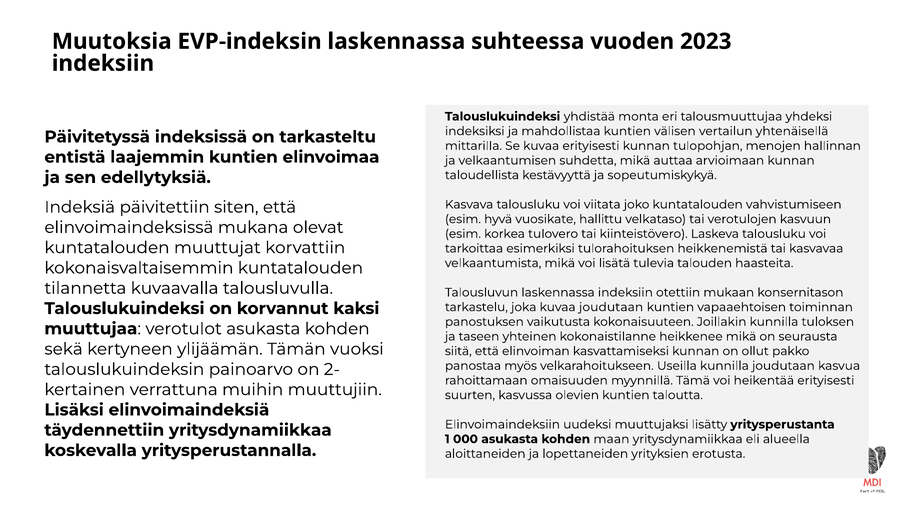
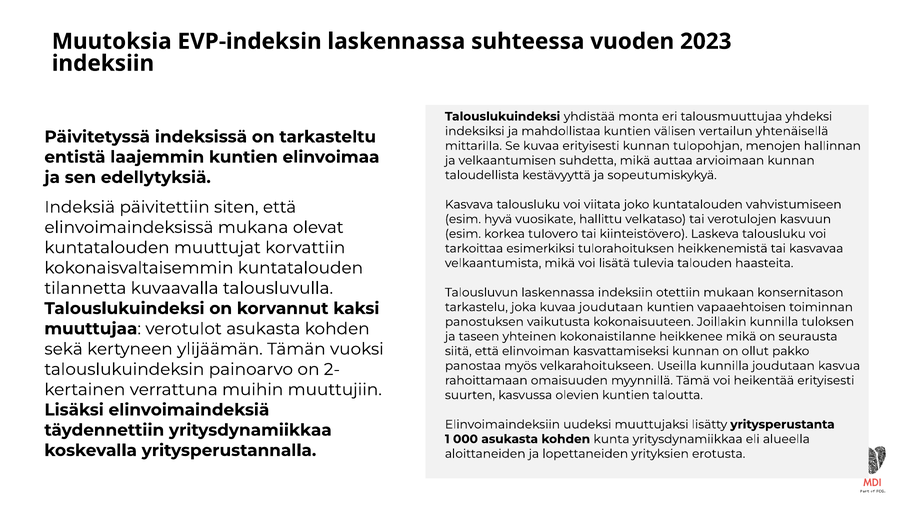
maan: maan -> kunta (611, 439)
